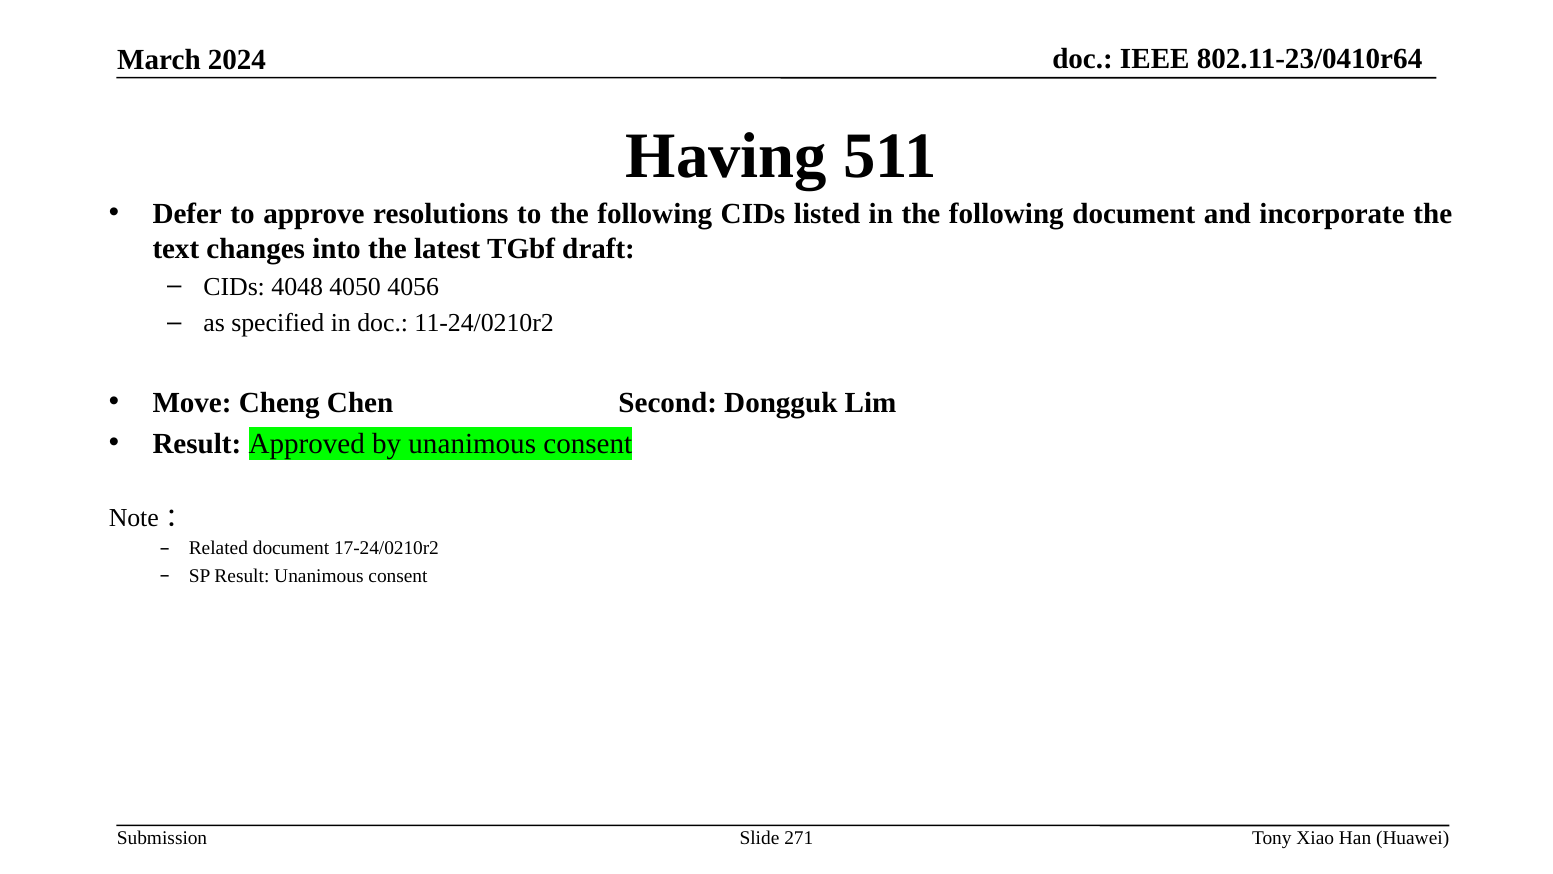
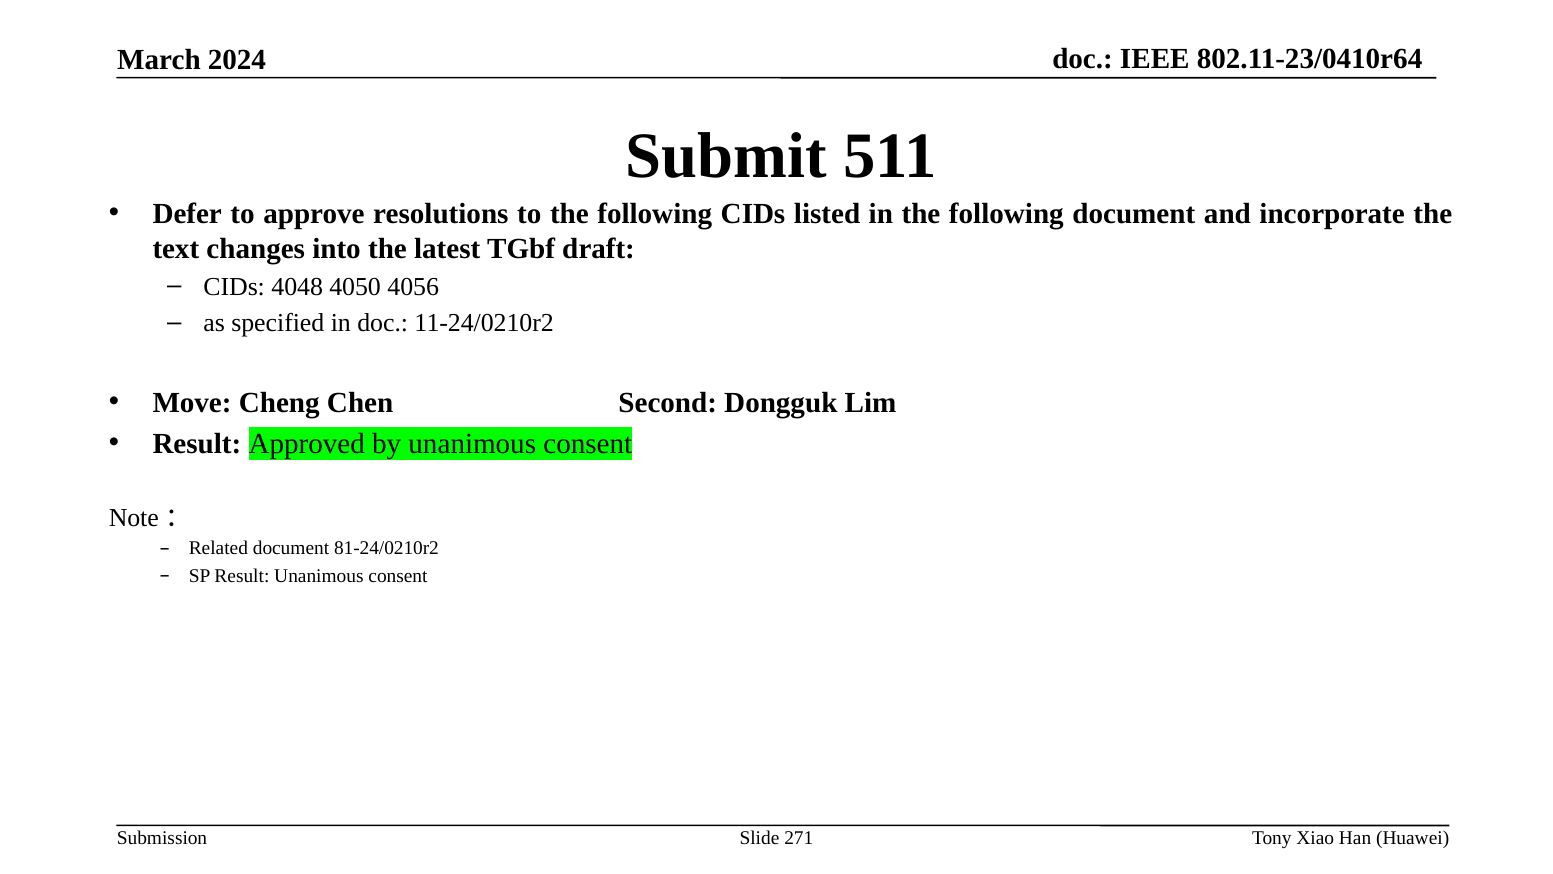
Having: Having -> Submit (726, 156)
17-24/0210r2: 17-24/0210r2 -> 81-24/0210r2 (386, 548)
